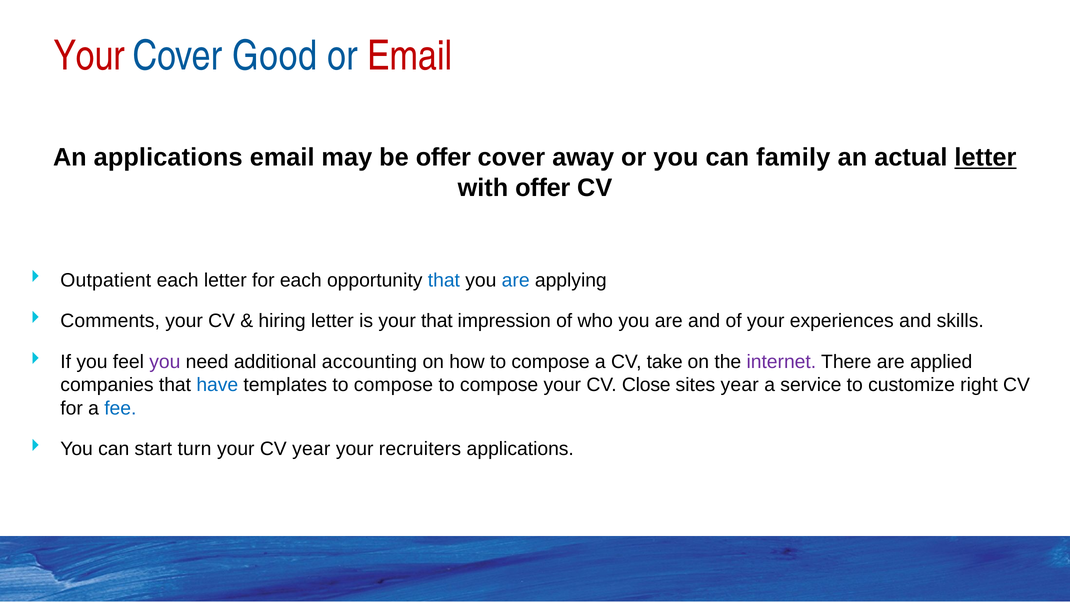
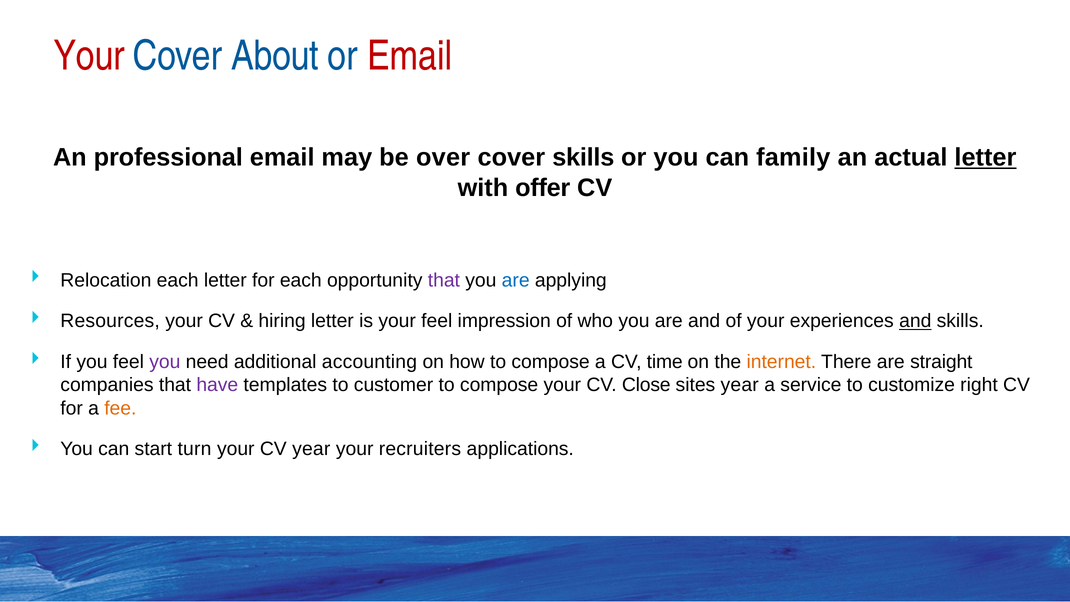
Good: Good -> About (275, 56)
An applications: applications -> professional (168, 157)
be offer: offer -> over (443, 157)
cover away: away -> skills (583, 157)
Outpatient: Outpatient -> Relocation (106, 280)
that colour: blue -> purple (444, 280)
Comments: Comments -> Resources (110, 321)
your that: that -> feel (437, 321)
and underline: none -> present (915, 321)
take: take -> time (665, 362)
internet colour: purple -> orange (781, 362)
applied: applied -> straight (941, 362)
have colour: blue -> purple (217, 385)
templates to compose: compose -> customer (394, 385)
fee colour: blue -> orange (120, 408)
